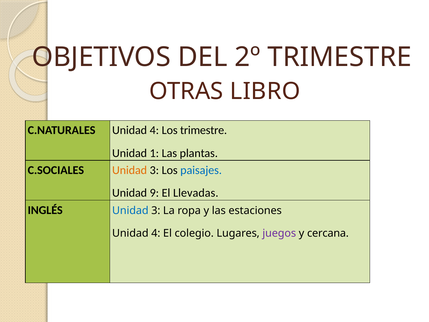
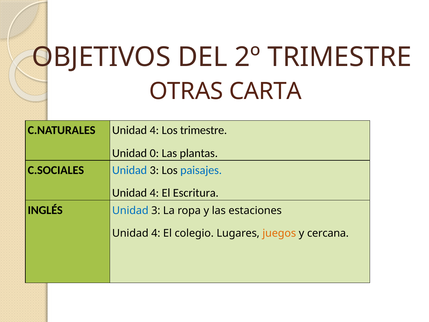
LIBRO: LIBRO -> CARTA (265, 91)
1: 1 -> 0 (154, 153)
Unidad colour: orange -> blue (130, 170)
9: 9 -> 4 (154, 193)
Llevadas: Llevadas -> Escritura (196, 193)
juegos colour: purple -> orange (279, 233)
